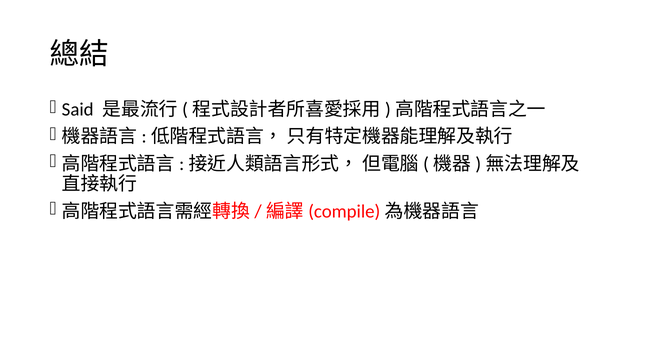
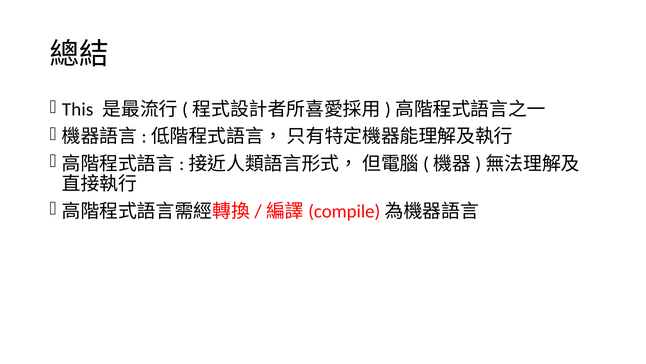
Said: Said -> This (78, 109)
